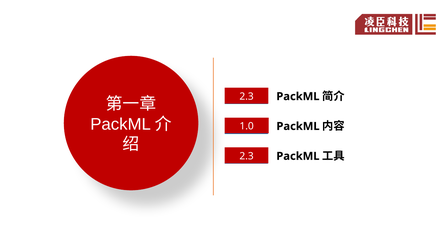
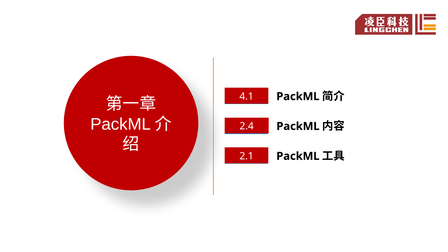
2.3: 2.3 -> 4.1 (247, 96)
1.0: 1.0 -> 2.4 (247, 126)
2.3: 2.3 -> 2.1 (247, 156)
